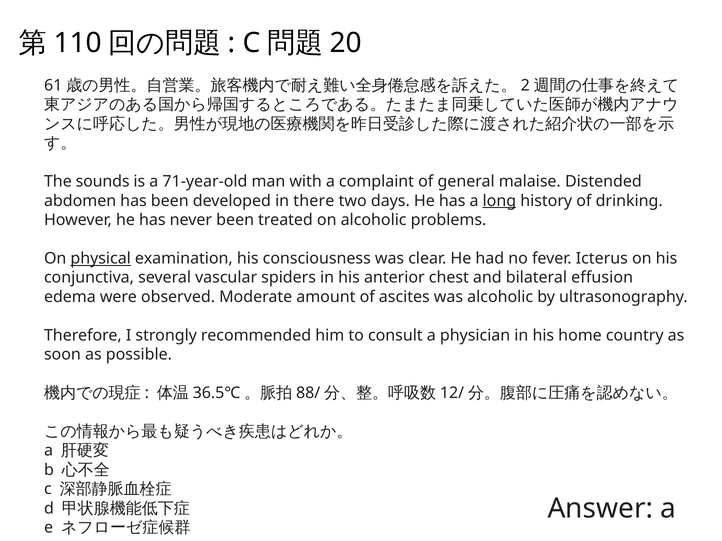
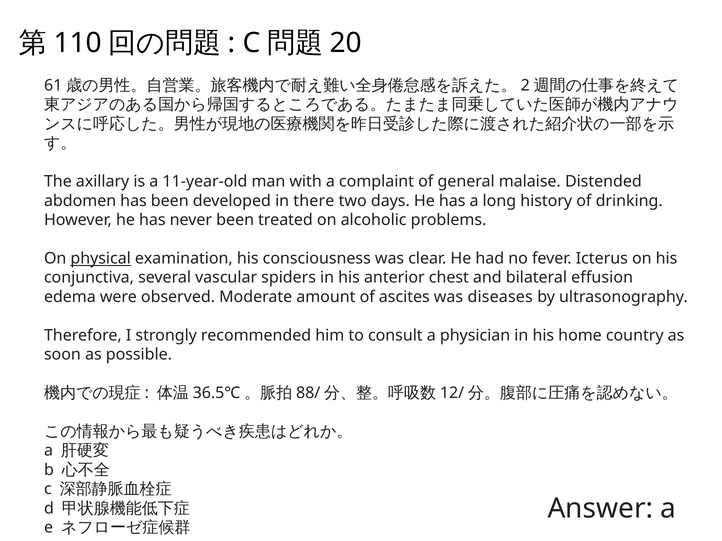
sounds: sounds -> axillary (103, 182)
71-year-old: 71-year-old -> 11-year-old (205, 182)
long underline: present -> none (499, 201)
was alcoholic: alcoholic -> diseases (500, 297)
